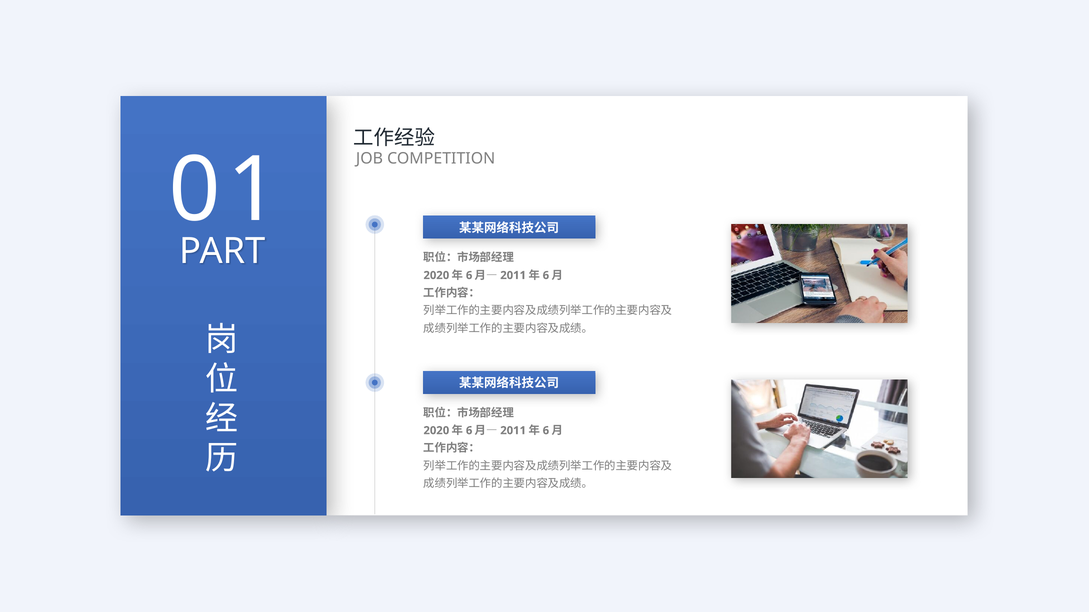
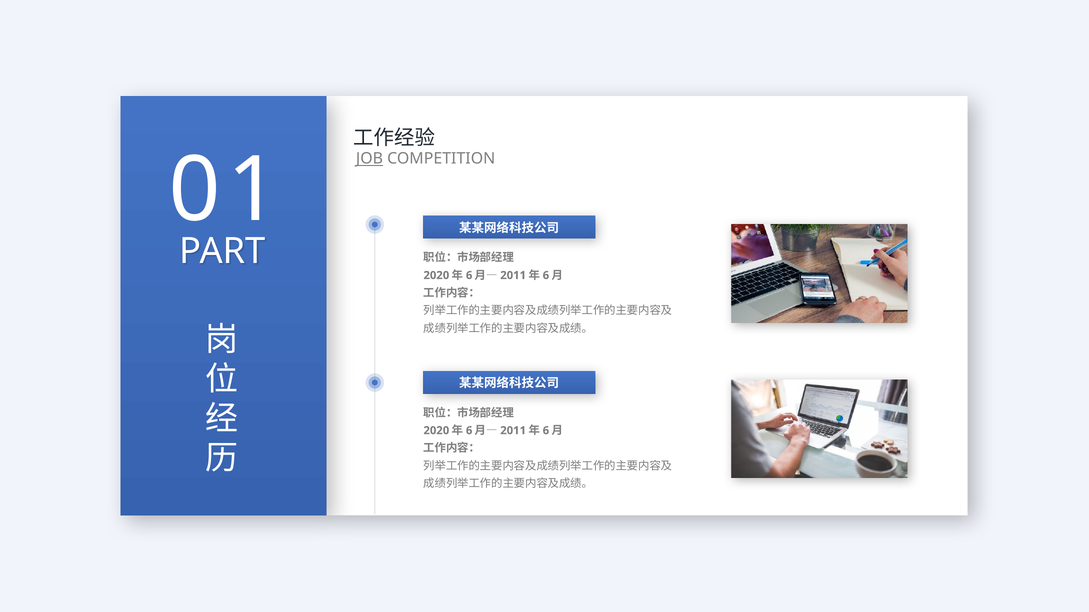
JOB underline: none -> present (370, 159)
